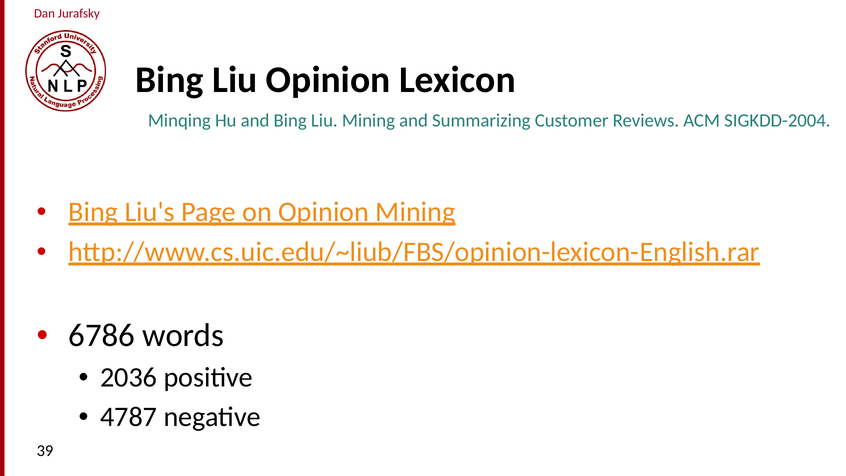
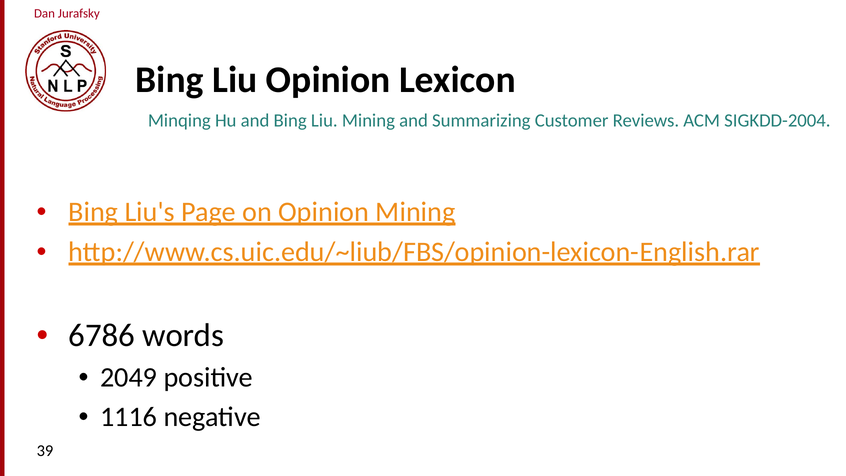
2036: 2036 -> 2049 (129, 377)
4787: 4787 -> 1116 (129, 417)
